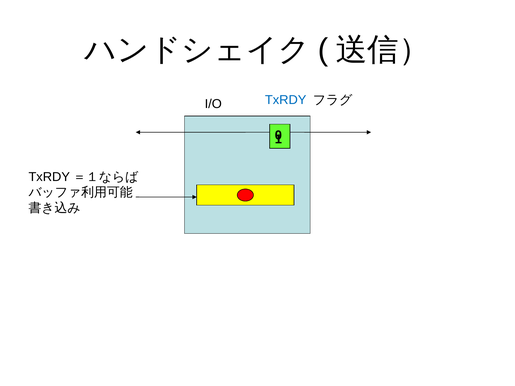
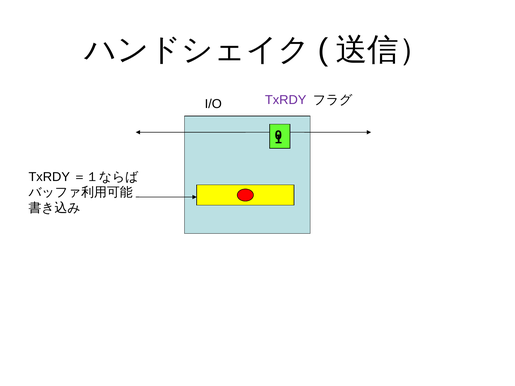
TxRDY colour: blue -> purple (286, 100)
